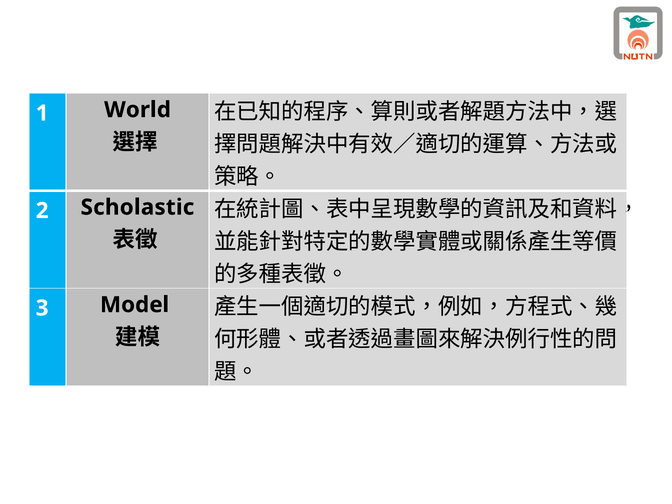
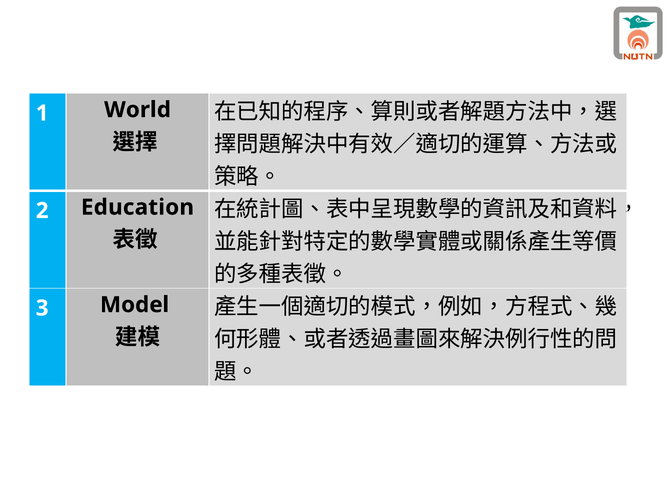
Scholastic: Scholastic -> Education (137, 207)
